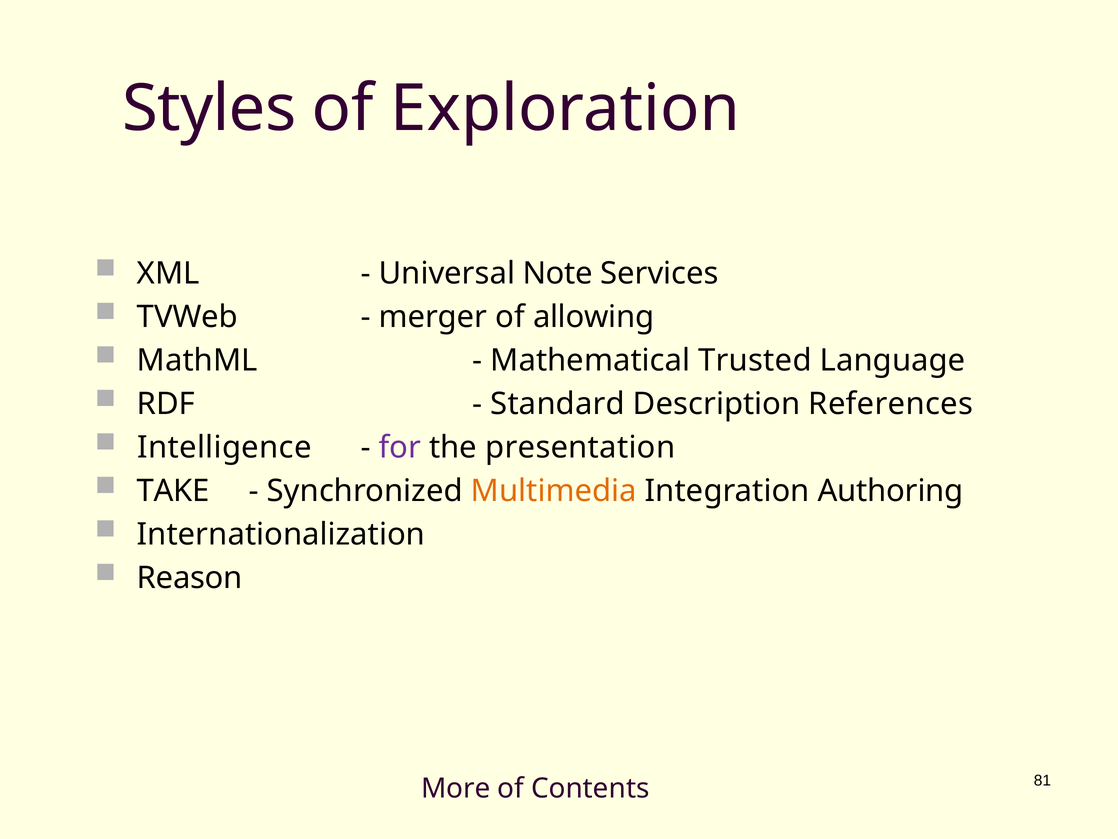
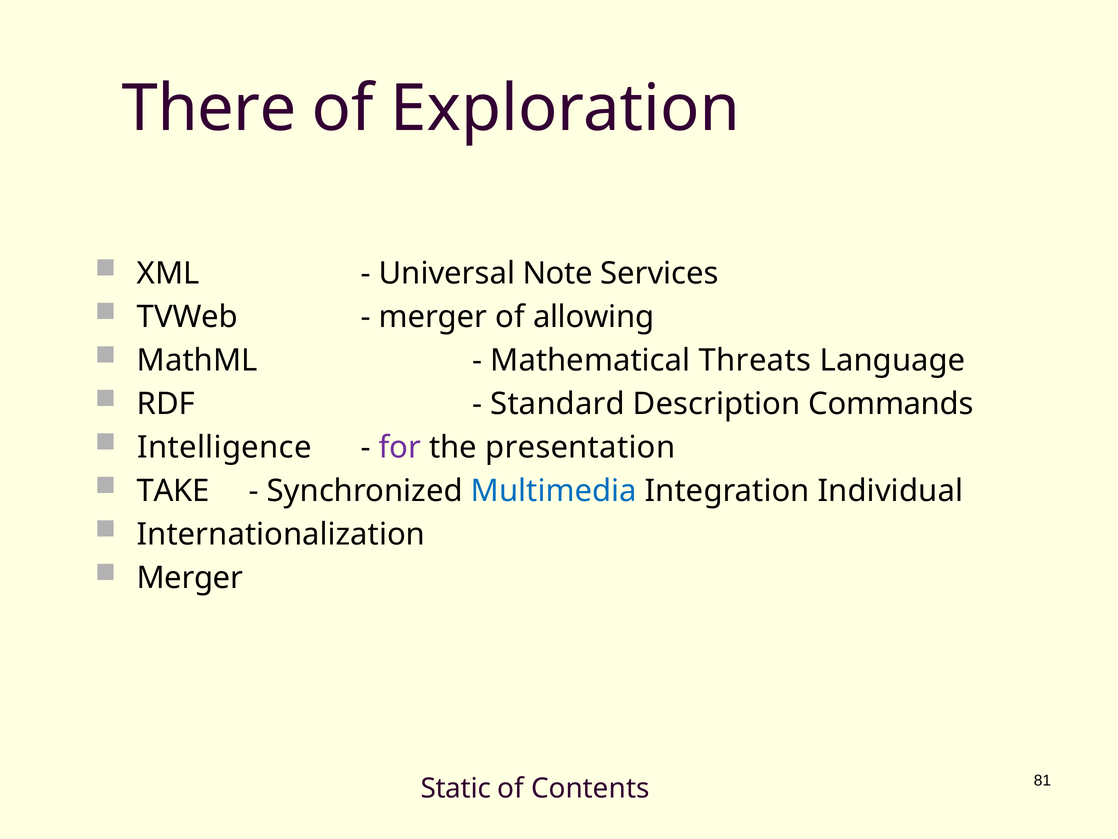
Styles: Styles -> There (209, 108)
Trusted: Trusted -> Threats (755, 360)
References: References -> Commands (891, 404)
Multimedia colour: orange -> blue (554, 491)
Authoring: Authoring -> Individual (890, 491)
Reason: Reason -> Merger (190, 578)
More: More -> Static (456, 788)
